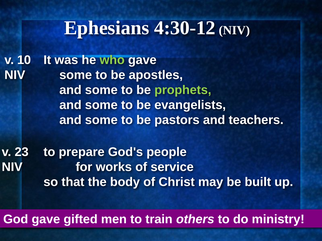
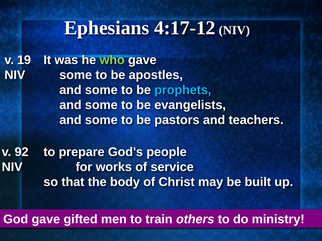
4:30-12: 4:30-12 -> 4:17-12 (185, 28)
10: 10 -> 19 (24, 60)
prophets colour: light green -> light blue (183, 90)
23: 23 -> 92 (22, 152)
